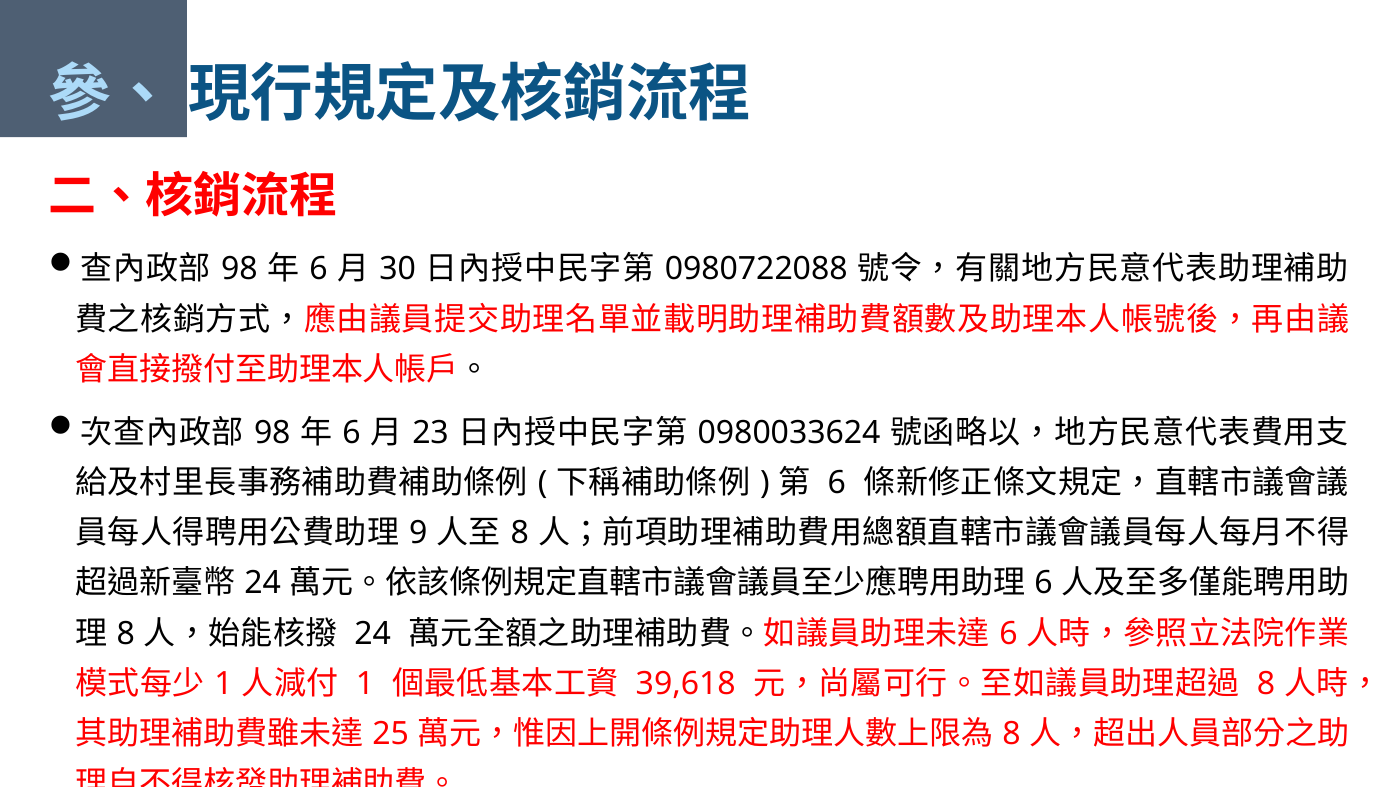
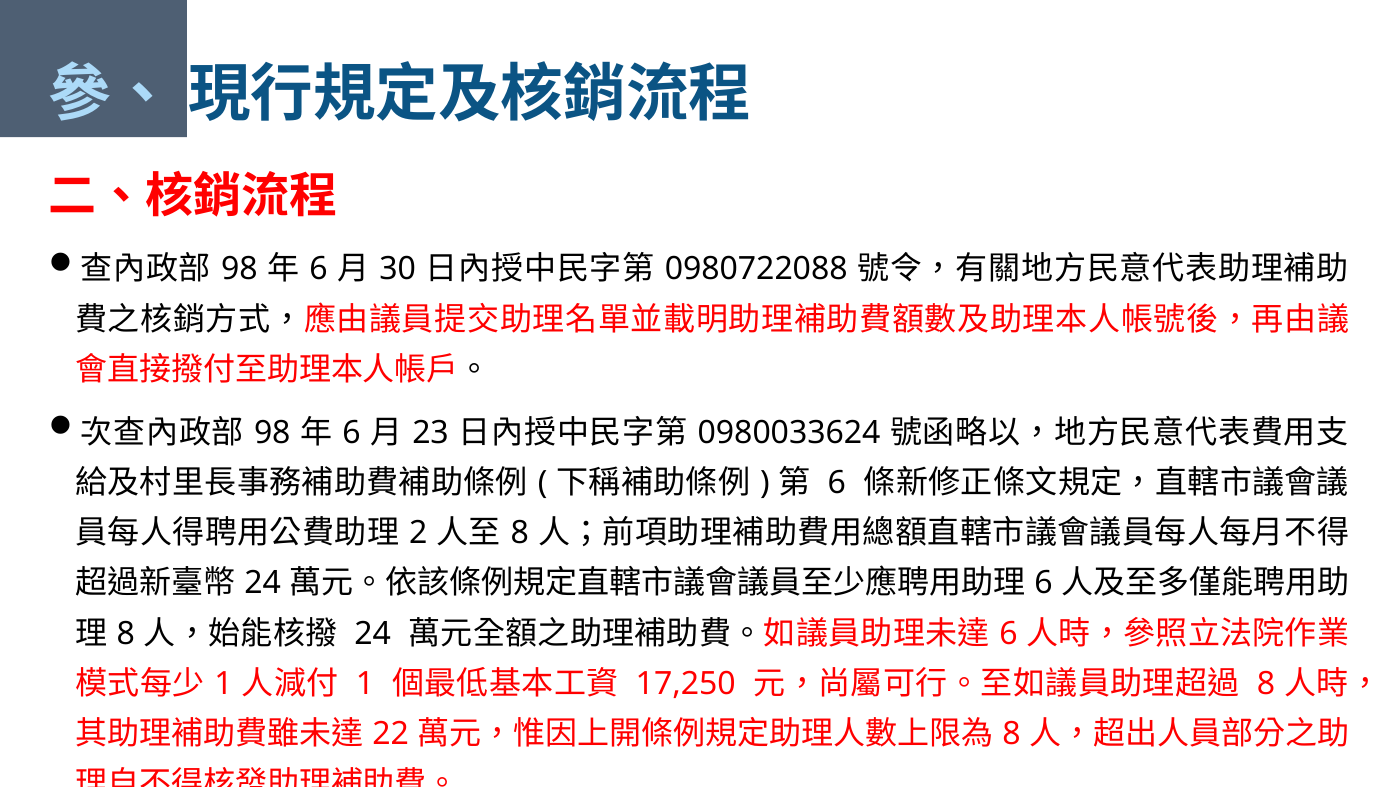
9: 9 -> 2 (418, 533)
39,618: 39,618 -> 17,250 (686, 683)
25: 25 -> 22 (391, 733)
